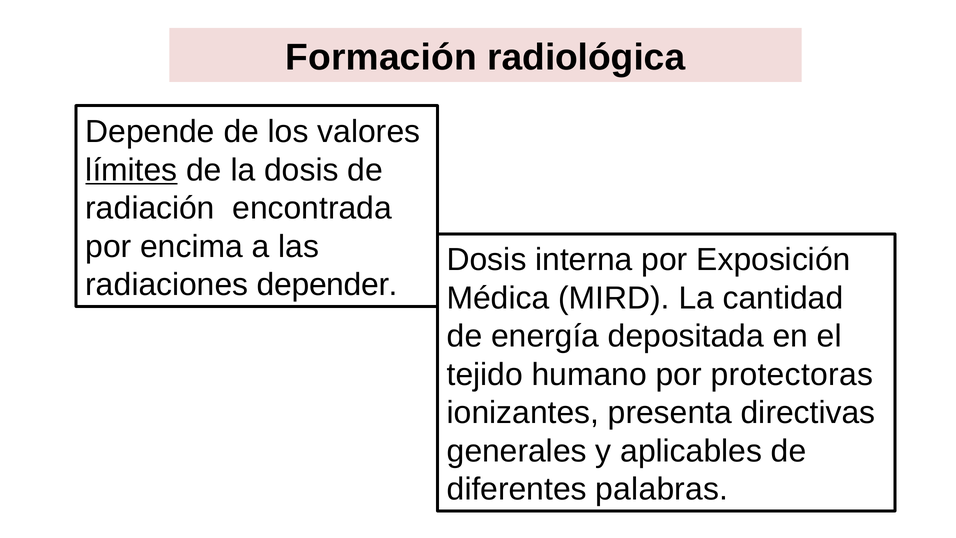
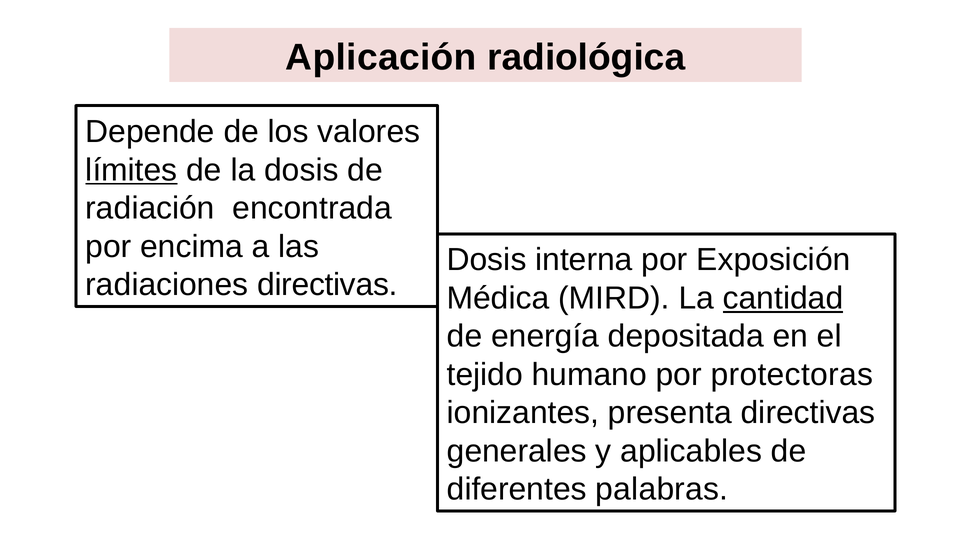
Formación: Formación -> Aplicación (381, 58)
radiaciones depender: depender -> directivas (327, 285)
cantidad underline: none -> present (783, 298)
